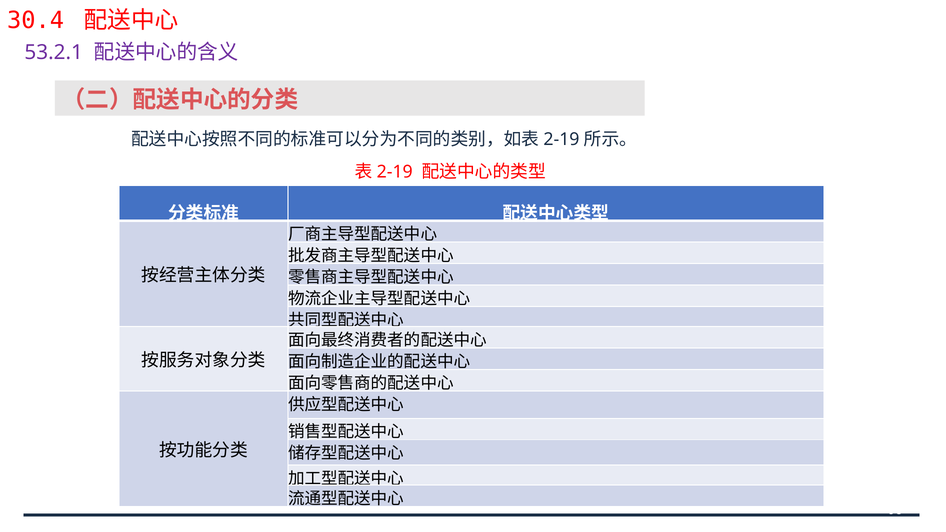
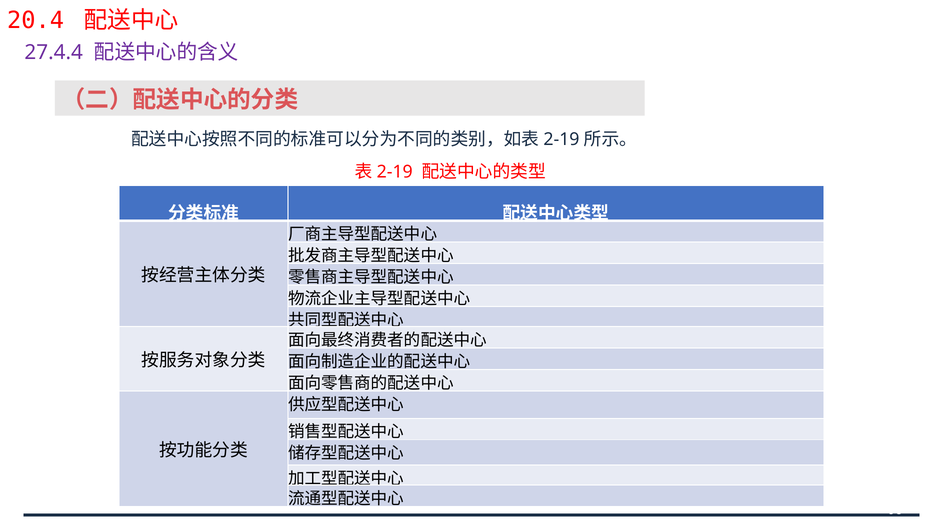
30.4: 30.4 -> 20.4 (36, 20)
53.2.1: 53.2.1 -> 27.4.4 (54, 52)
